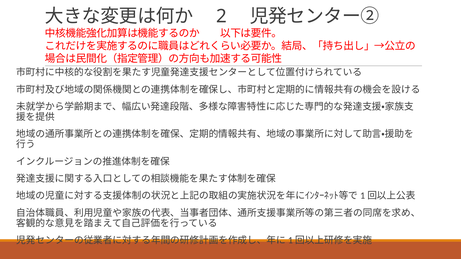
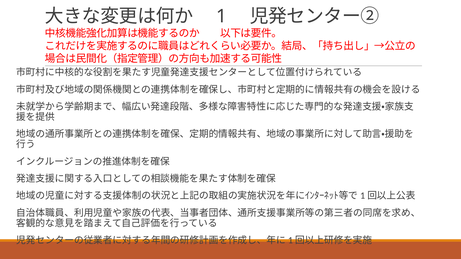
2: 2 -> 1 (221, 16)
